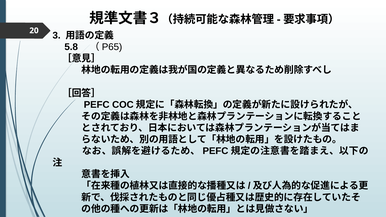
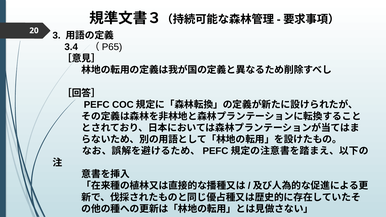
5.8: 5.8 -> 3.4 (71, 47)
